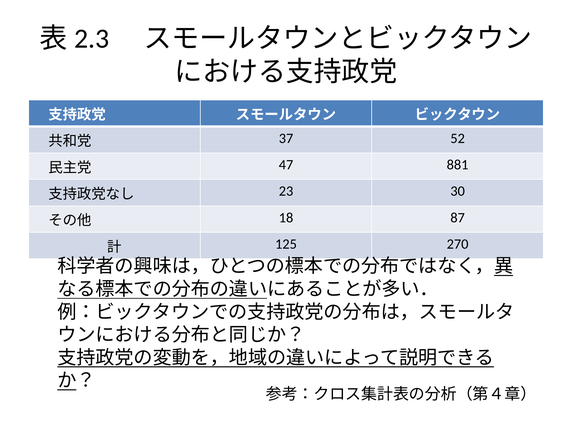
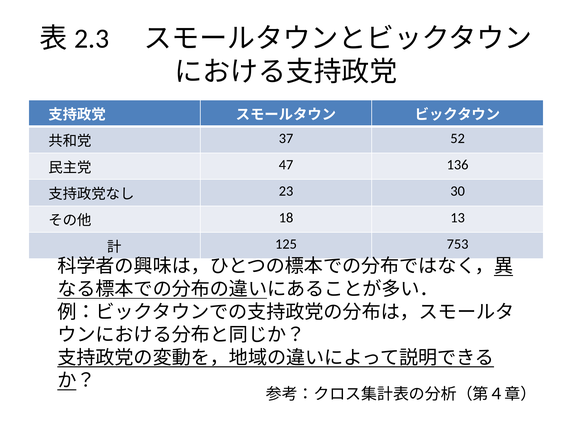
881: 881 -> 136 (458, 165)
87: 87 -> 13 (458, 218)
270: 270 -> 753 (458, 244)
